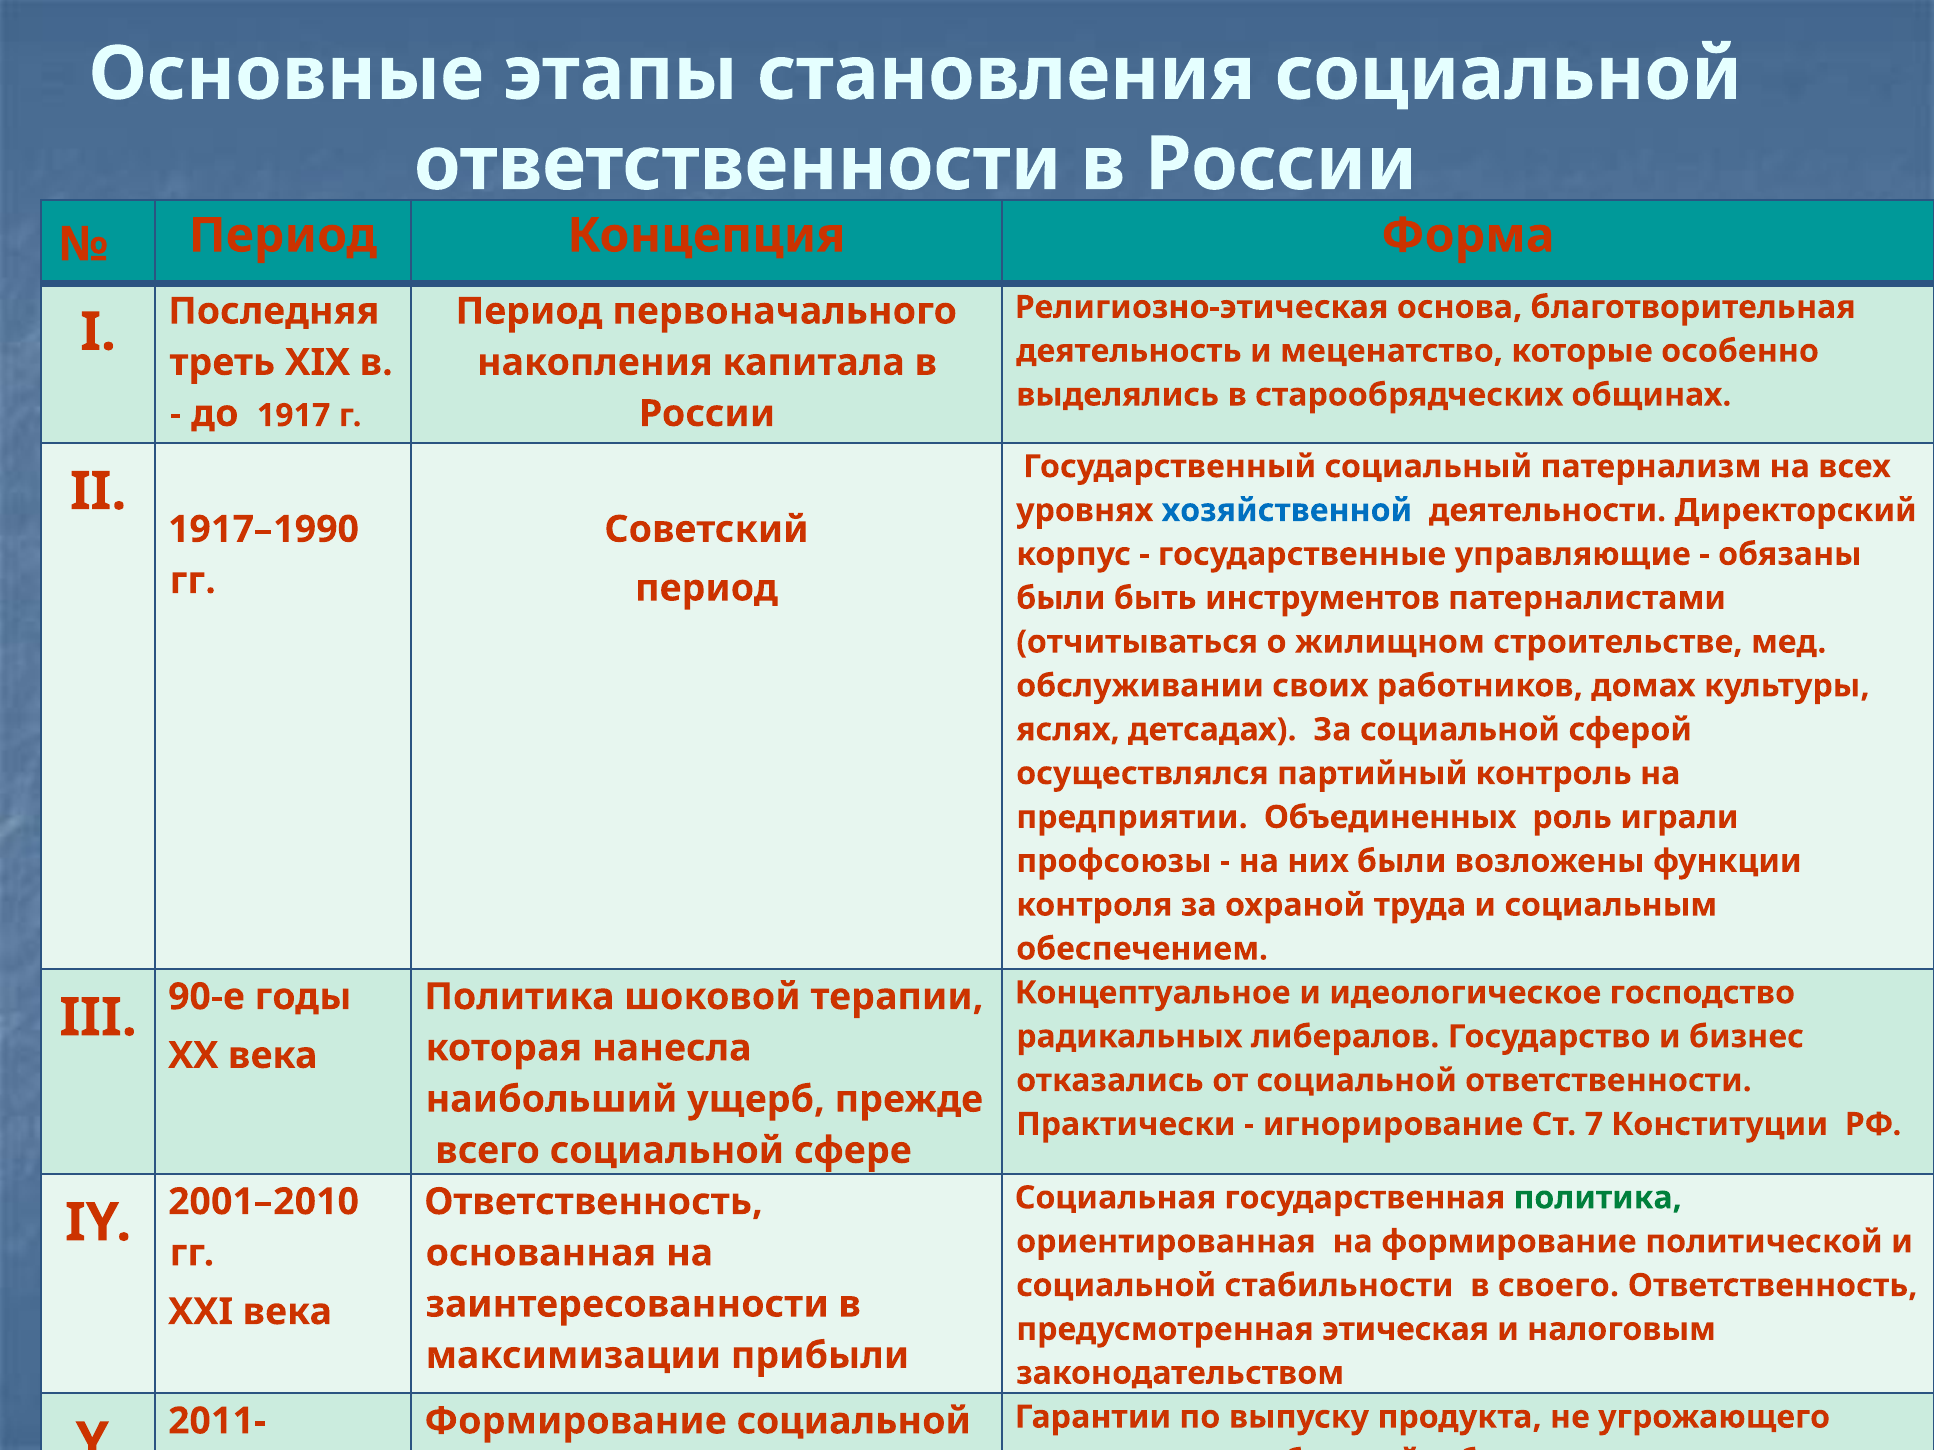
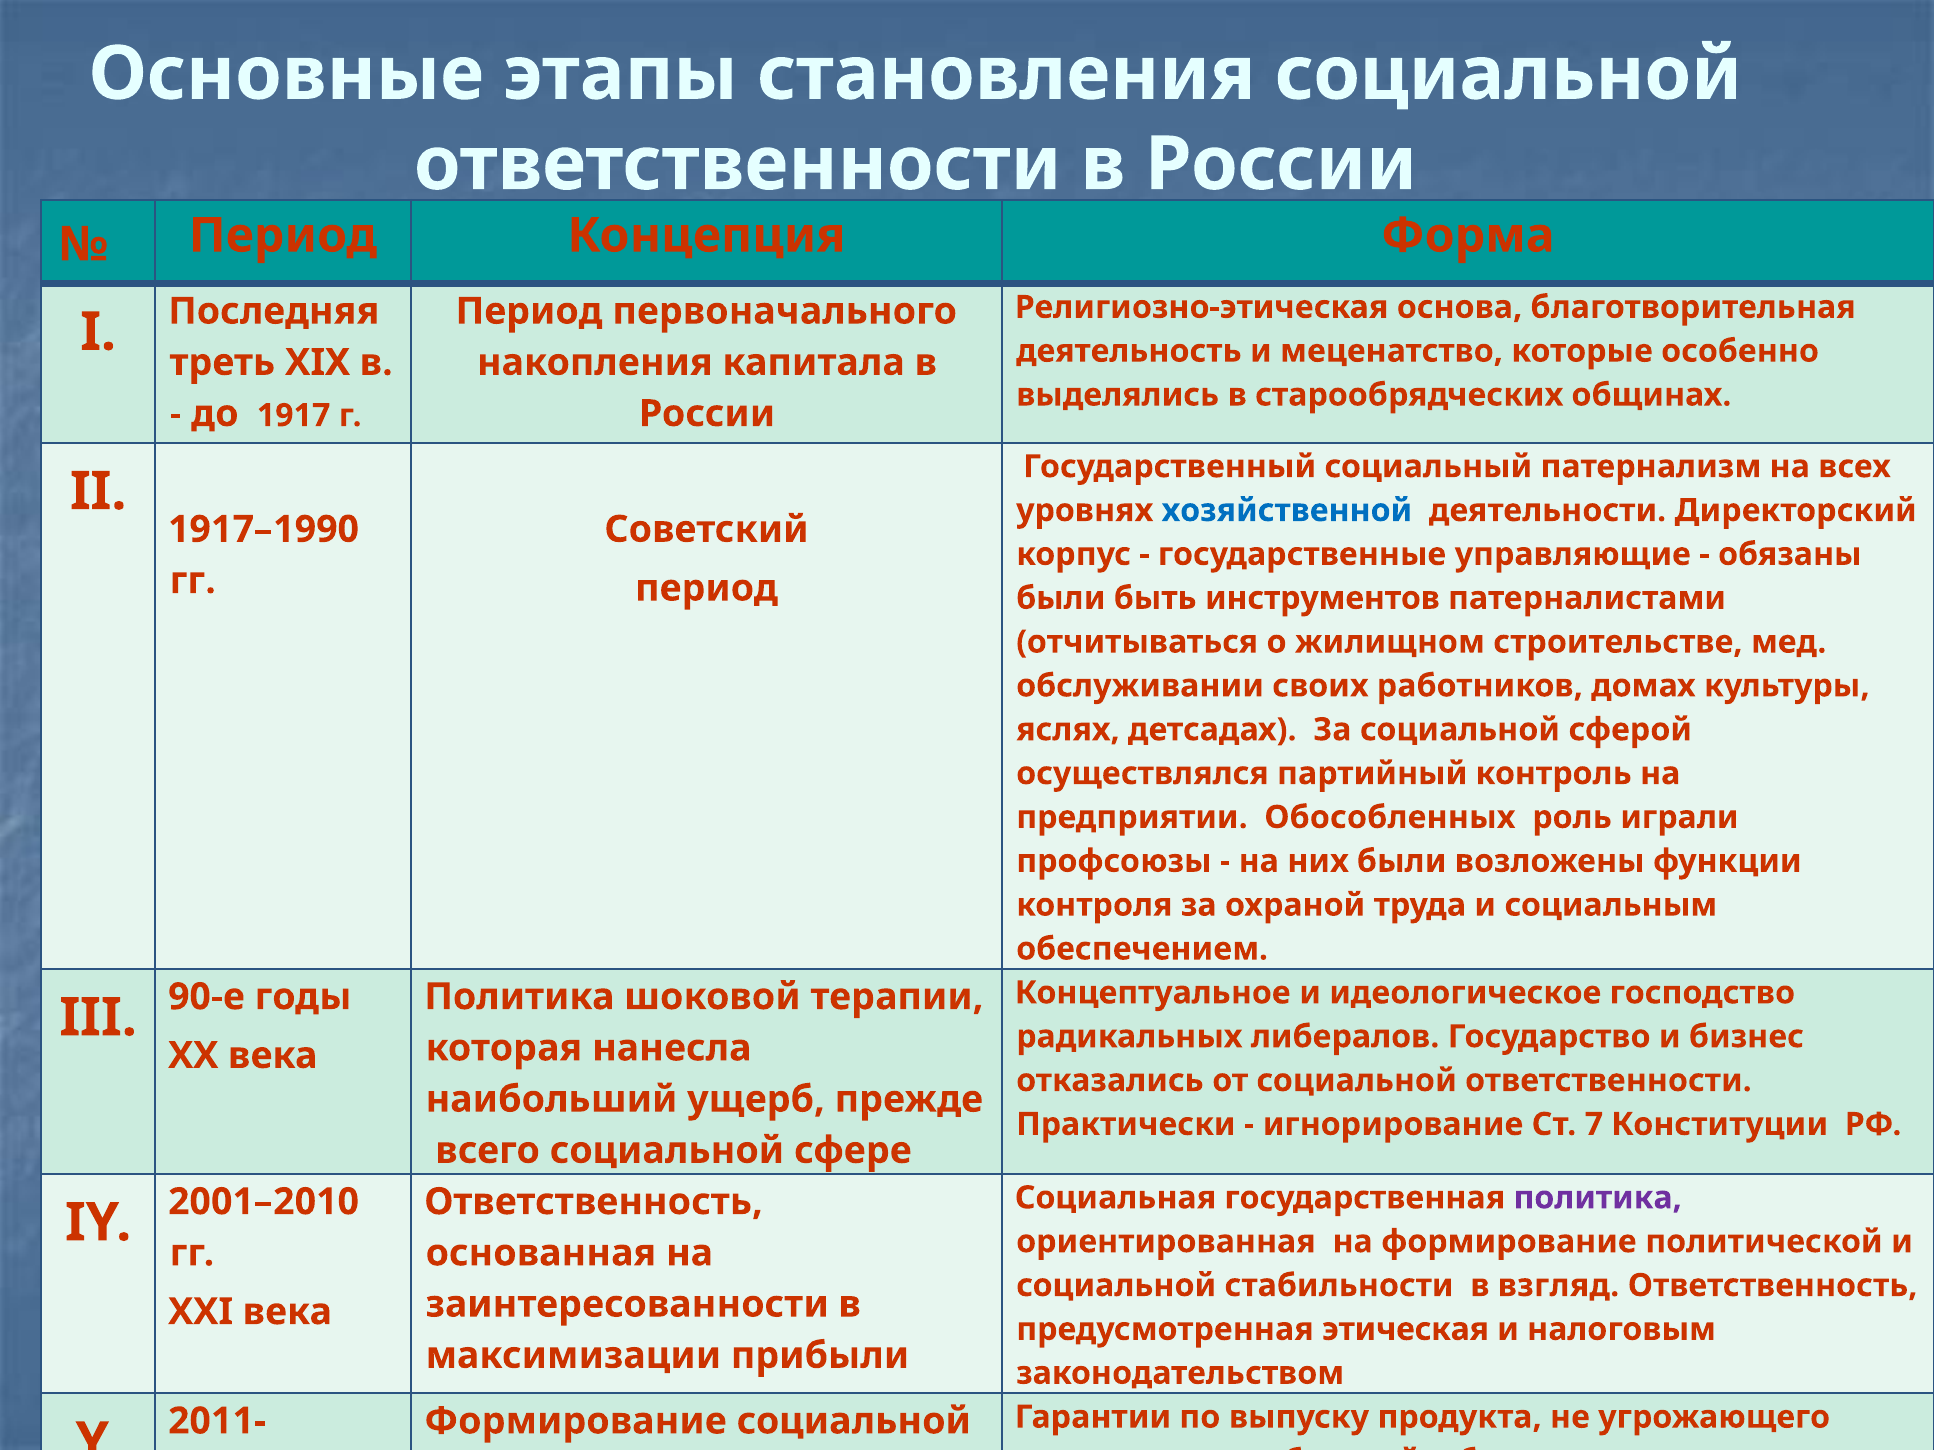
Объединенных: Объединенных -> Обособленных (1390, 818)
политика colour: green -> purple (1598, 1198)
своего: своего -> взгляд (1559, 1286)
